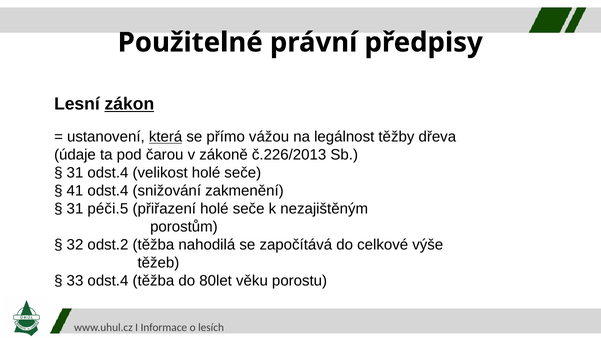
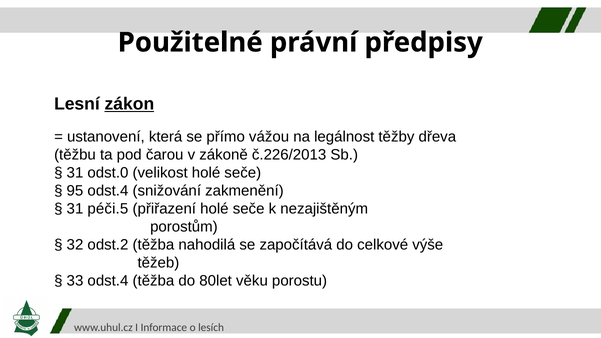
která underline: present -> none (166, 137)
údaje: údaje -> těžbu (75, 155)
31 odst.4: odst.4 -> odst.0 (108, 173)
41: 41 -> 95 (75, 191)
